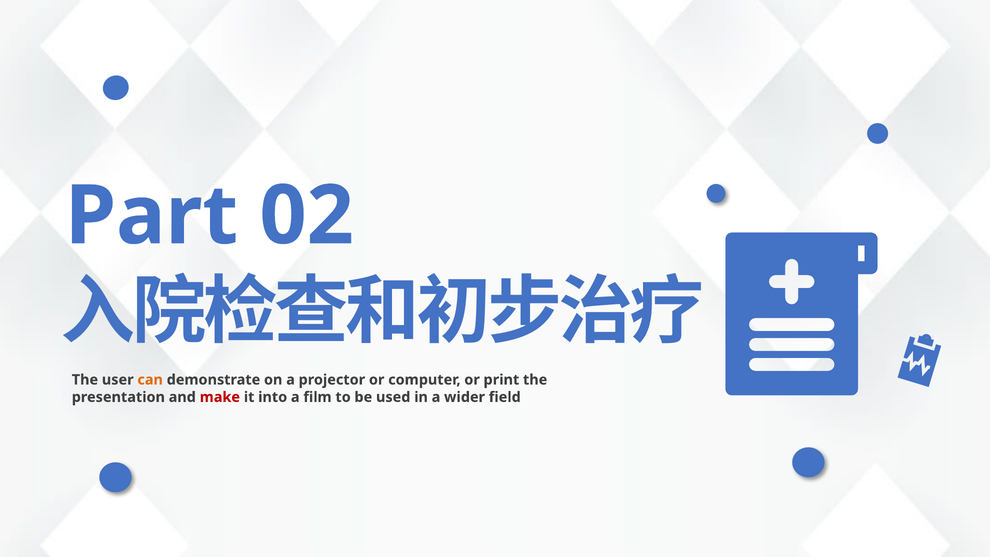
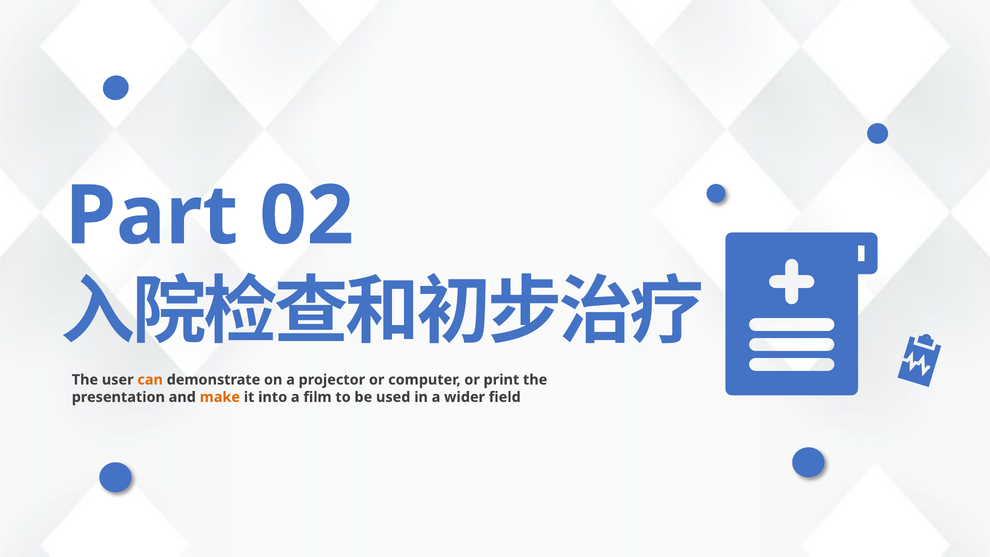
make colour: red -> orange (220, 397)
